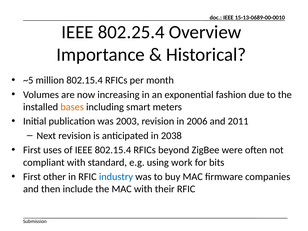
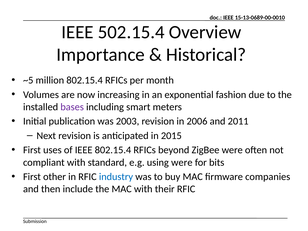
802.25.4: 802.25.4 -> 502.15.4 (131, 32)
bases colour: orange -> purple (72, 107)
2038: 2038 -> 2015 (171, 136)
using work: work -> were (182, 162)
